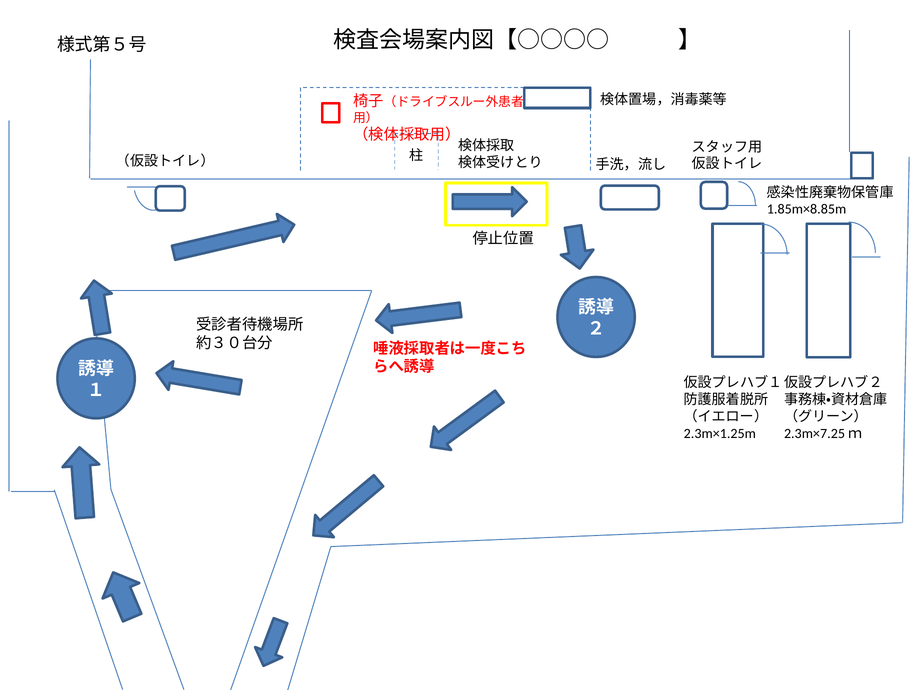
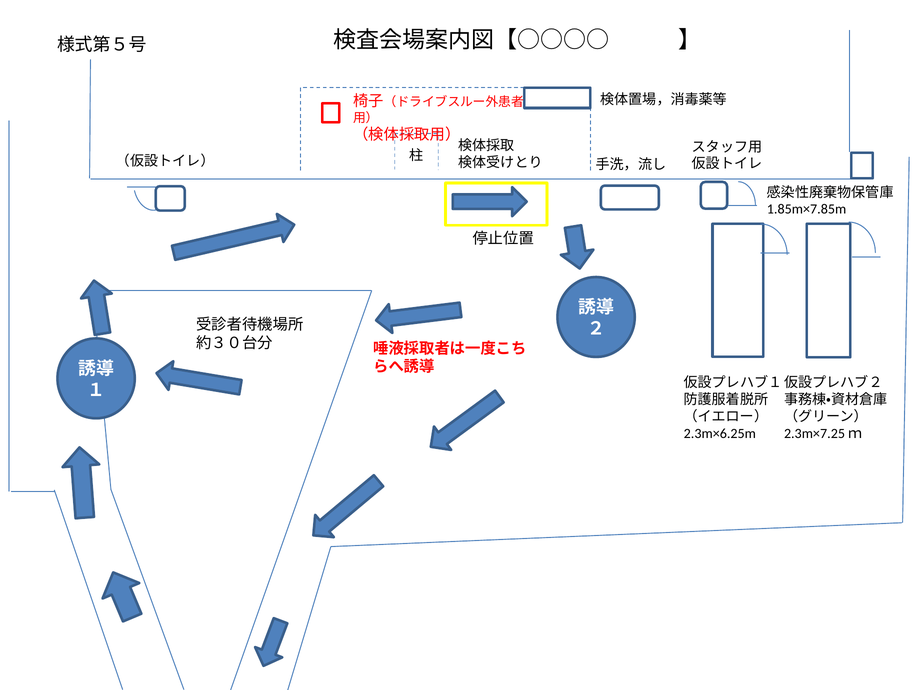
1.85m×8.85m: 1.85m×8.85m -> 1.85m×7.85m (807, 209)
2.3m×1.25m: 2.3m×1.25m -> 2.3m×6.25m (720, 433)
